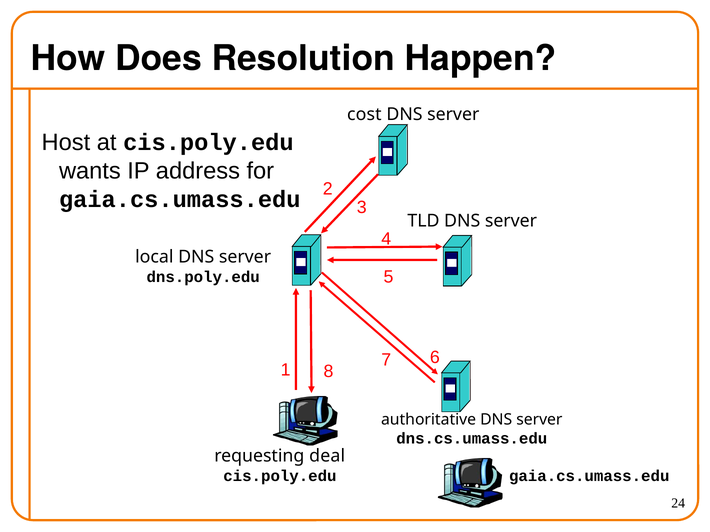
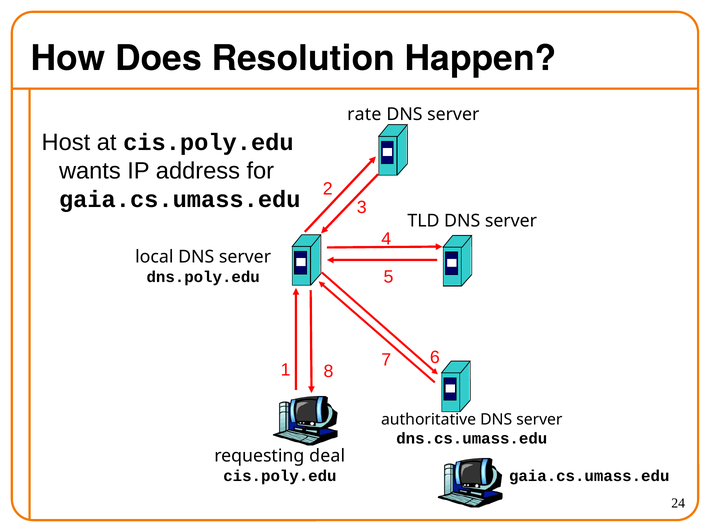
cost: cost -> rate (364, 115)
